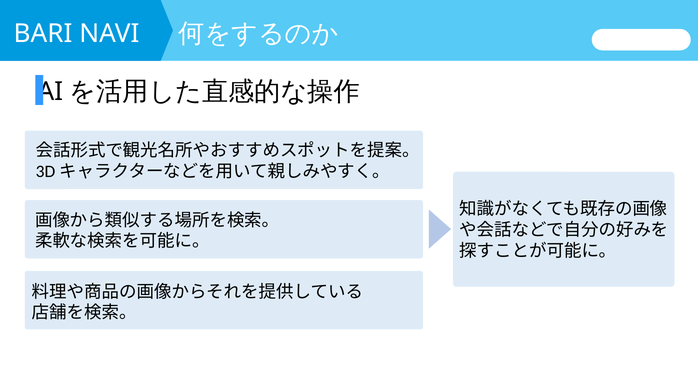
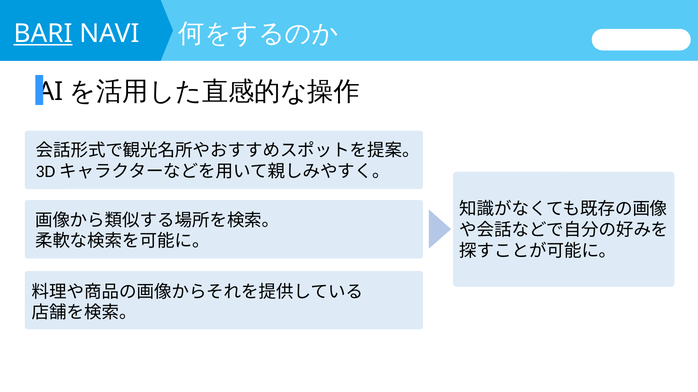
BARI underline: none -> present (43, 34)
